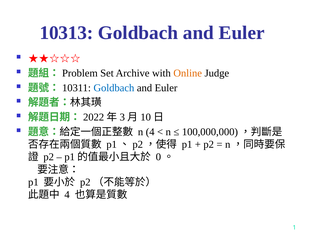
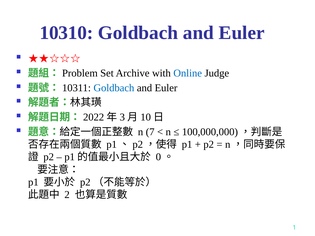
10313: 10313 -> 10310 (66, 33)
Online colour: orange -> blue (188, 73)
n 4: 4 -> 7 (150, 132)
4: 4 -> 2 (67, 195)
